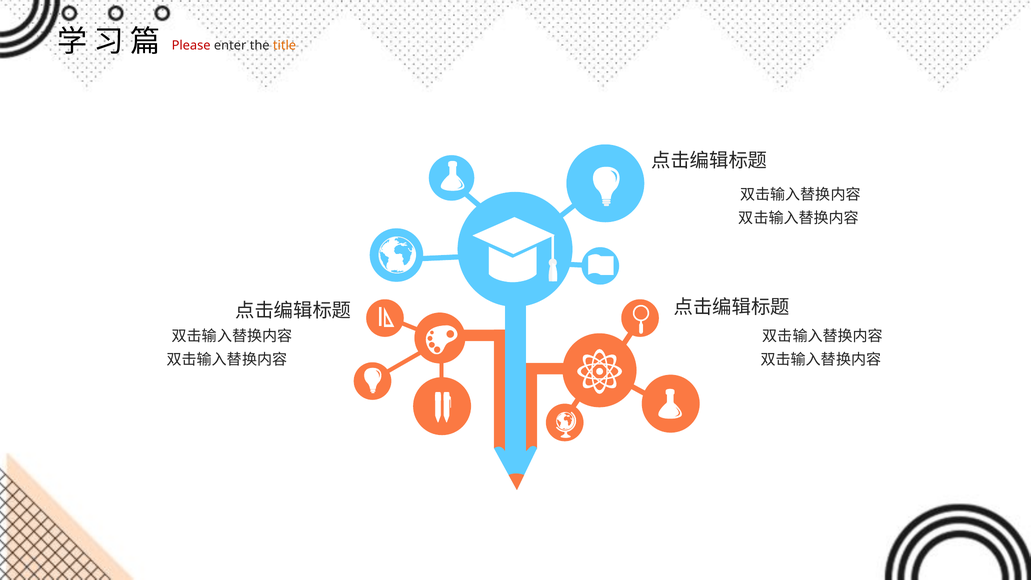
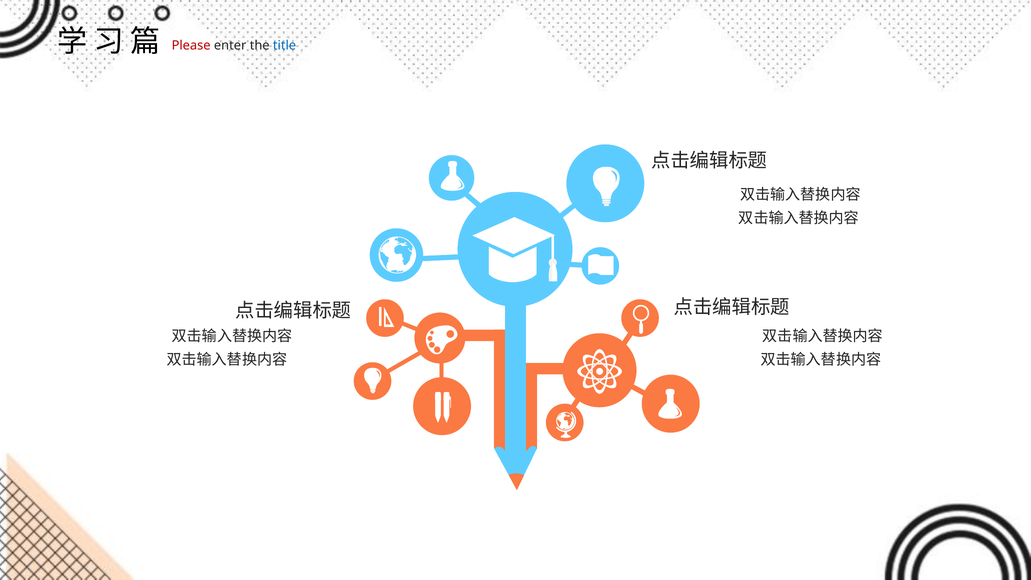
title colour: orange -> blue (285, 45)
